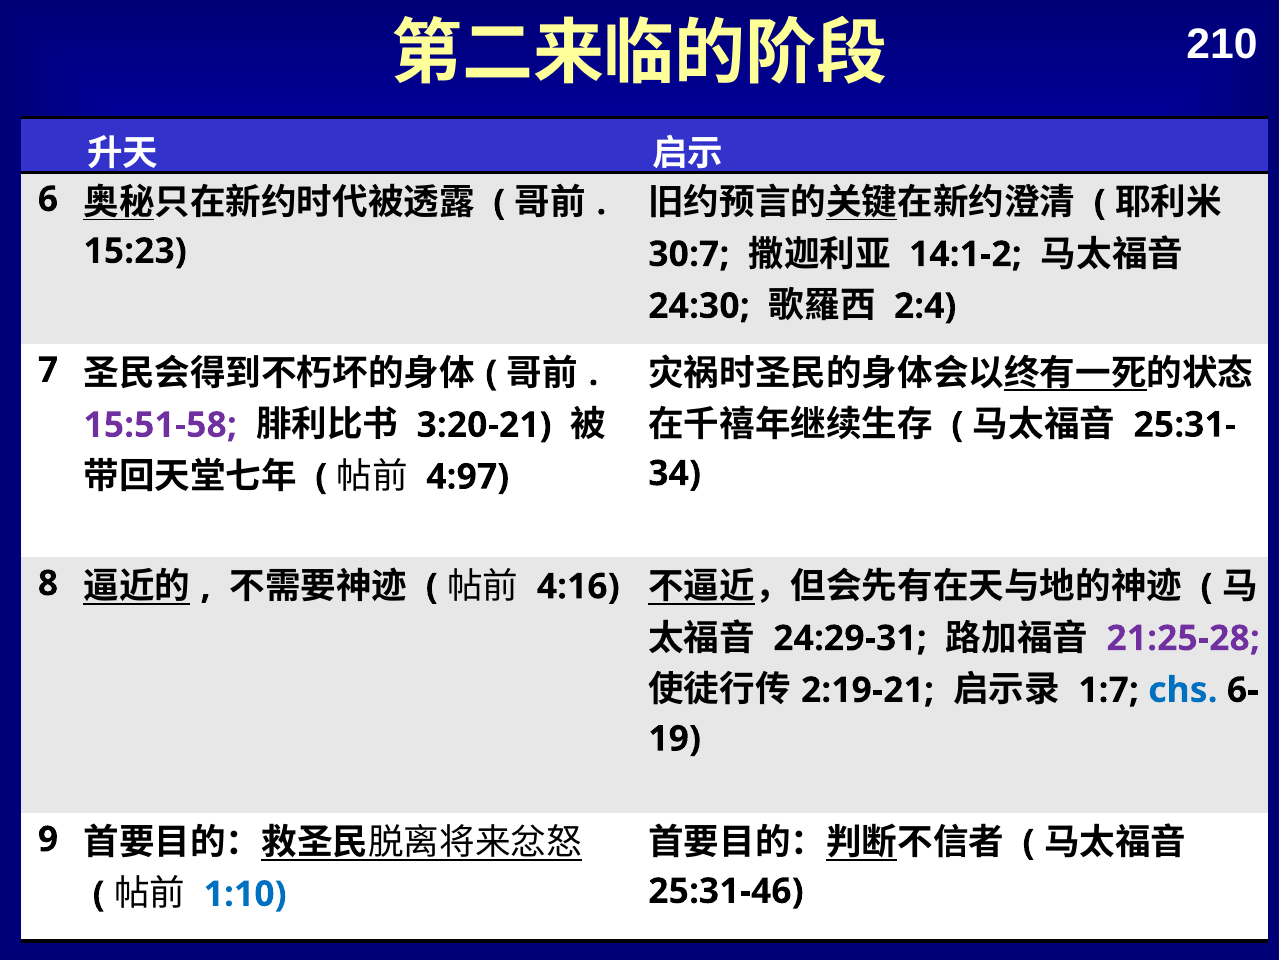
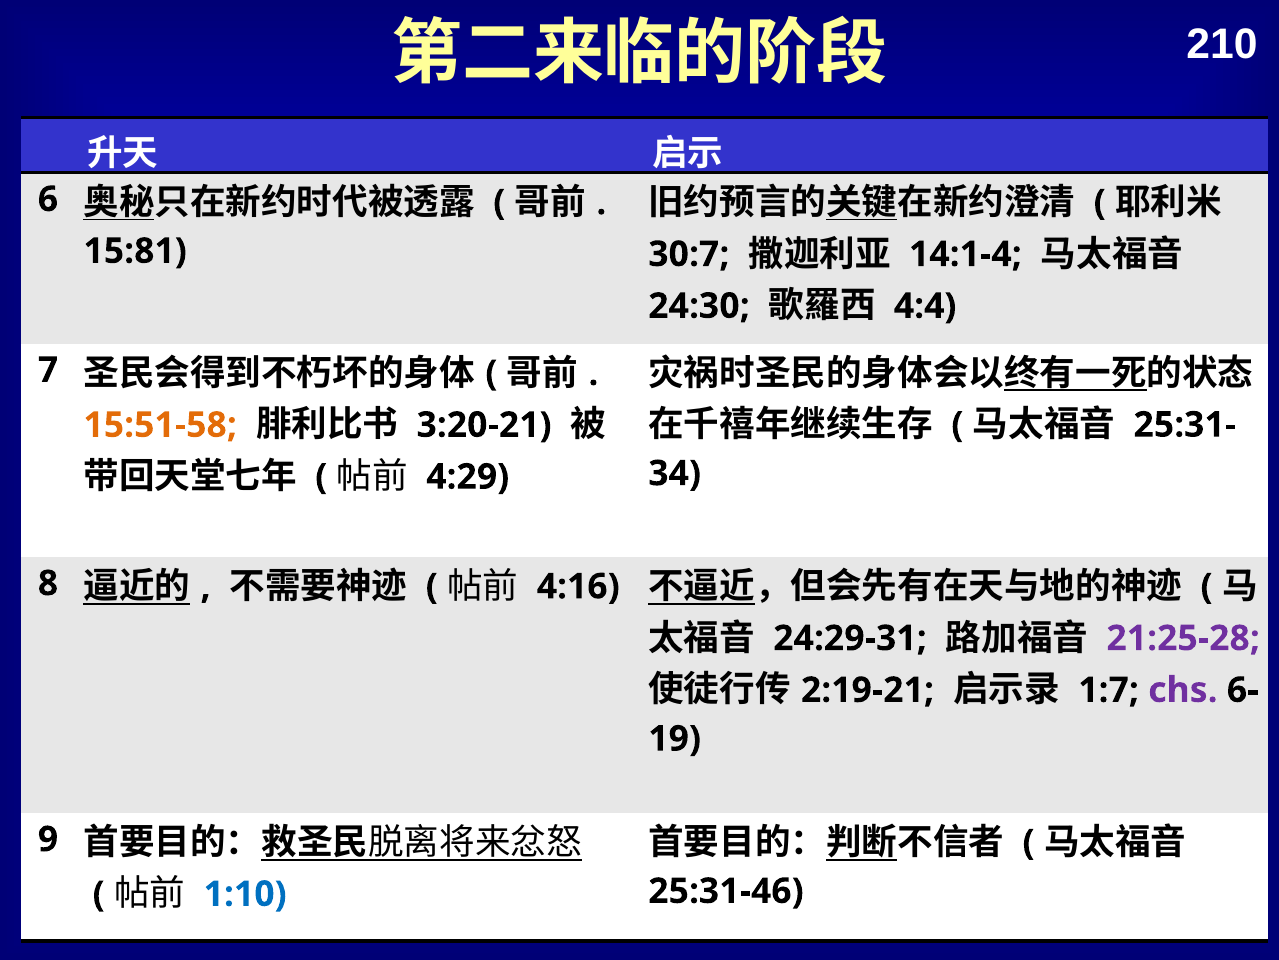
15:23: 15:23 -> 15:81 (135, 251)
14:1-2: 14:1-2 -> 14:1-4 (965, 254)
2:4: 2:4 -> 4:4 (925, 306)
15:51-58 colour: purple -> orange (160, 425)
4:97: 4:97 -> 4:29 (468, 477)
chs colour: blue -> purple (1183, 690)
